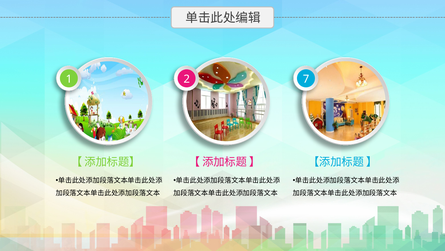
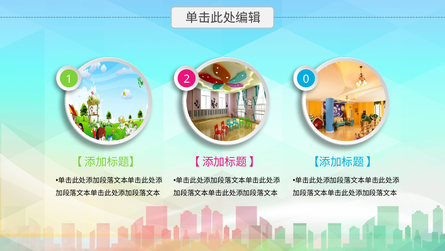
7: 7 -> 0 (306, 79)
